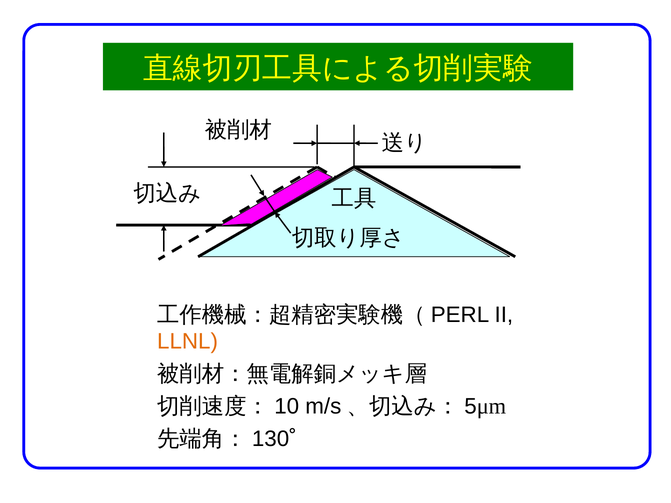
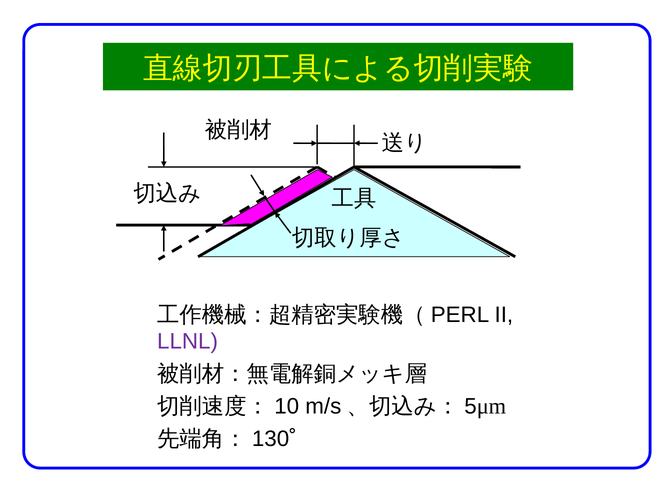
LLNL colour: orange -> purple (188, 342)
